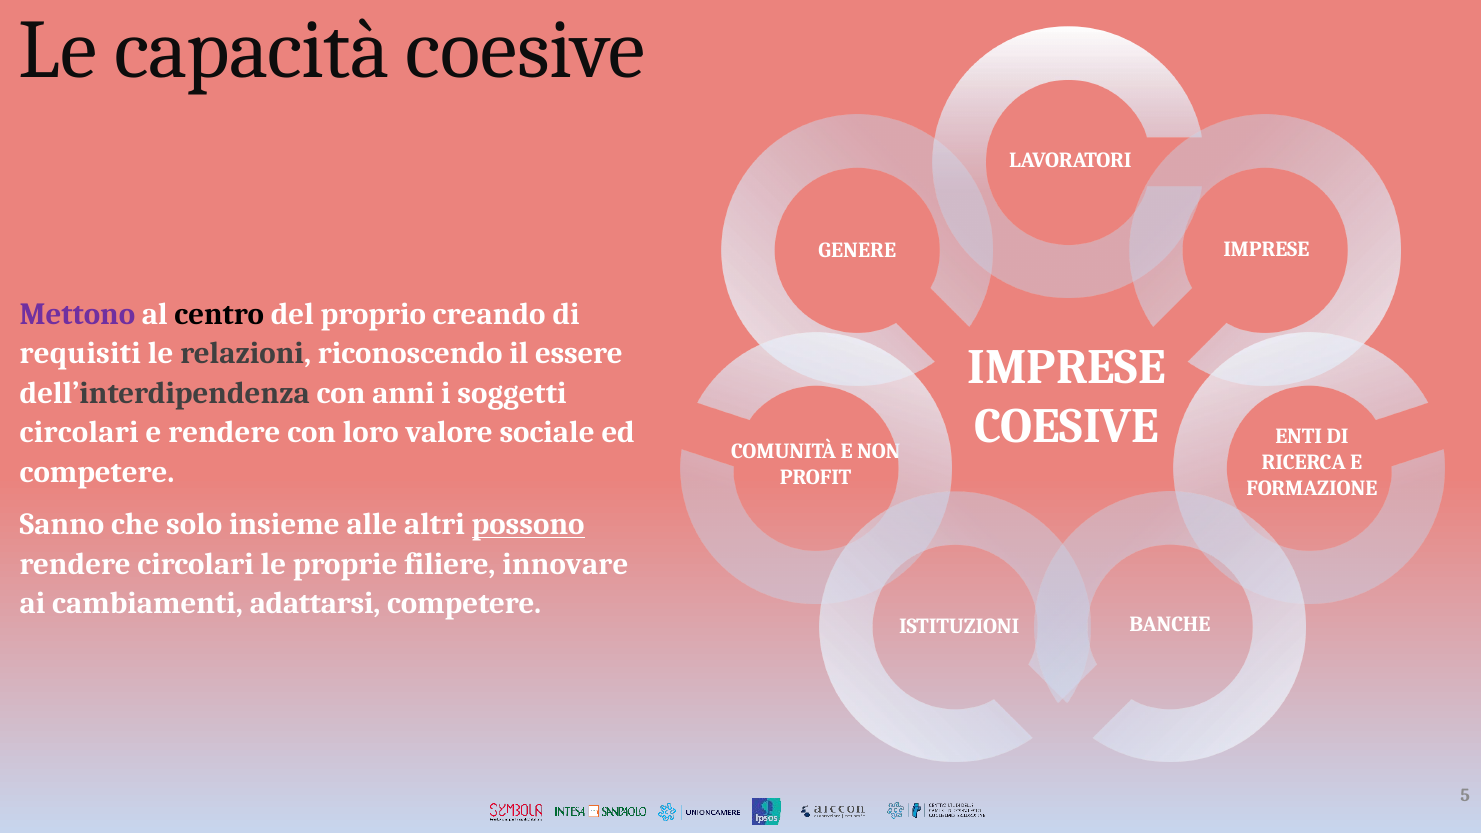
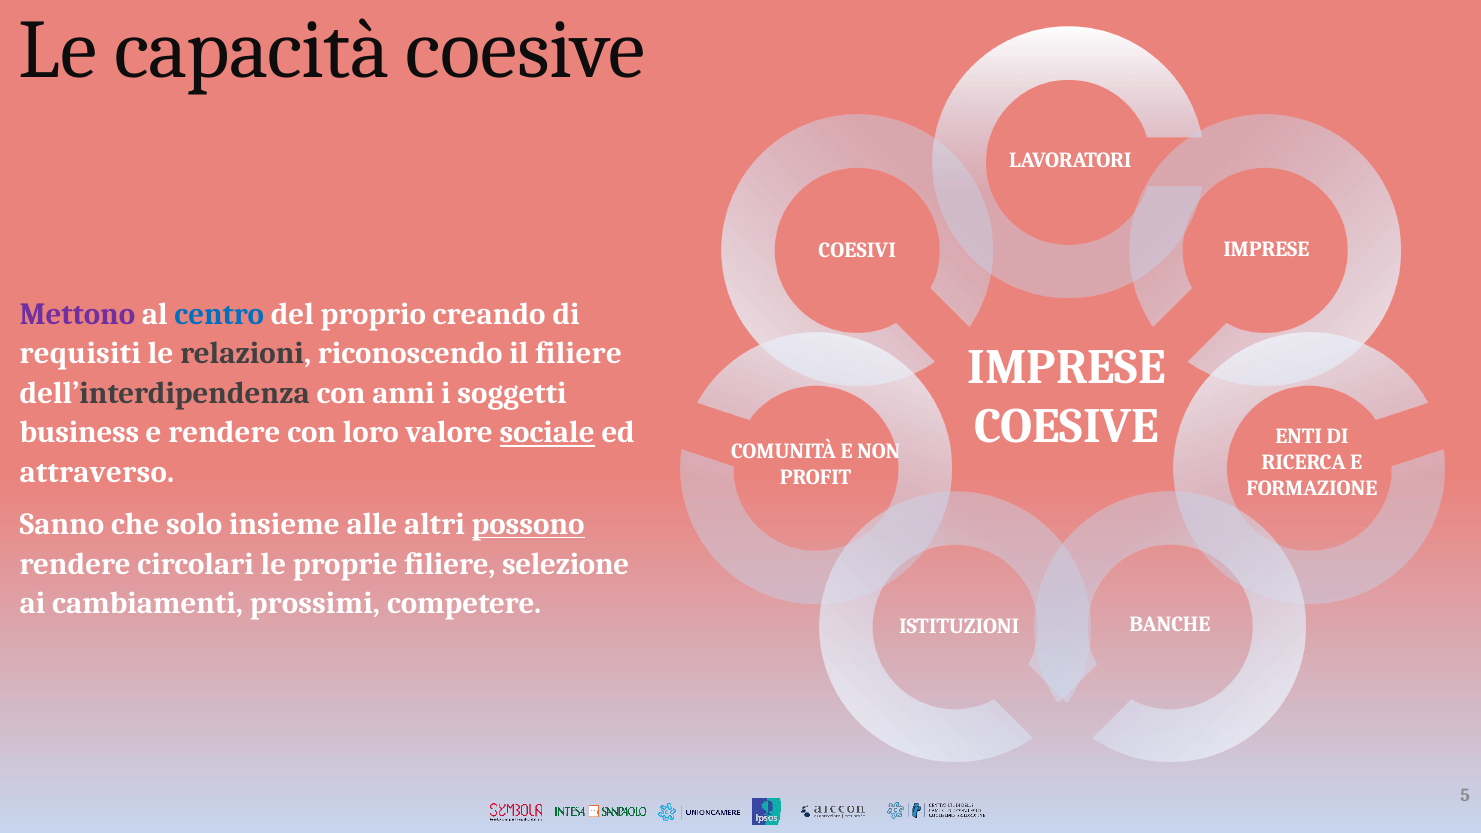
GENERE: GENERE -> COESIVI (857, 251)
centro colour: black -> blue (219, 314)
il essere: essere -> filiere (579, 354)
circolari: circolari -> business (79, 433)
sociale underline: none -> present (547, 433)
competere: competere -> attraverso (97, 472)
innovare: innovare -> selezione (566, 564)
adattarsi: adattarsi -> prossimi (315, 604)
